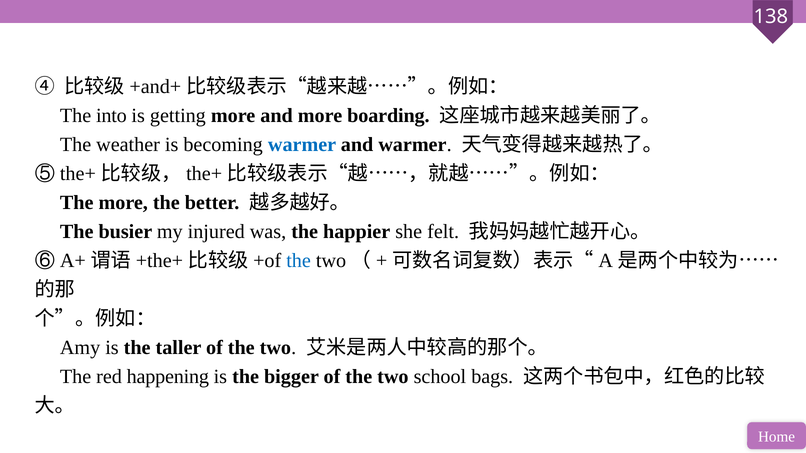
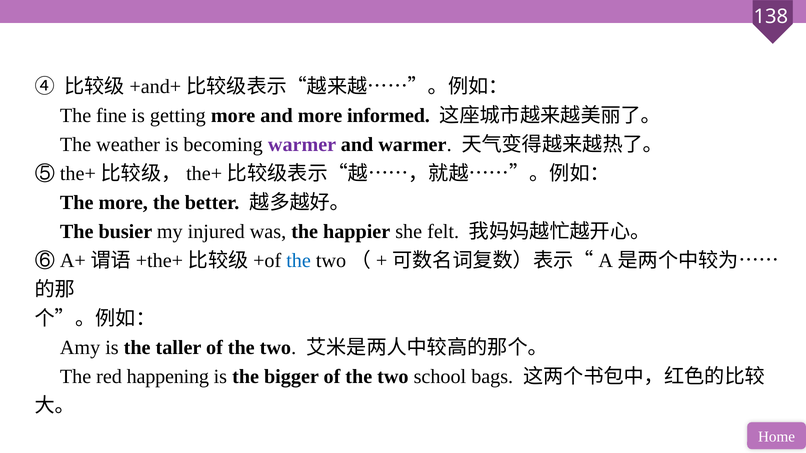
into: into -> fine (111, 116)
boarding: boarding -> informed (388, 116)
warmer colour: blue -> purple (302, 145)
